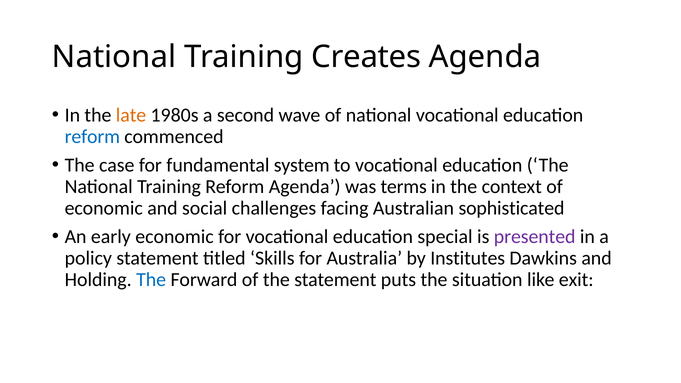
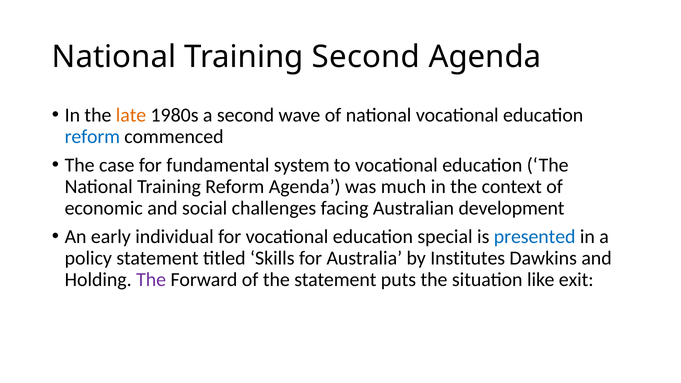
Training Creates: Creates -> Second (366, 57)
terms: terms -> much (404, 187)
sophisticated: sophisticated -> development (511, 208)
early economic: economic -> individual (174, 237)
presented colour: purple -> blue (535, 237)
The colour: blue -> purple (151, 280)
